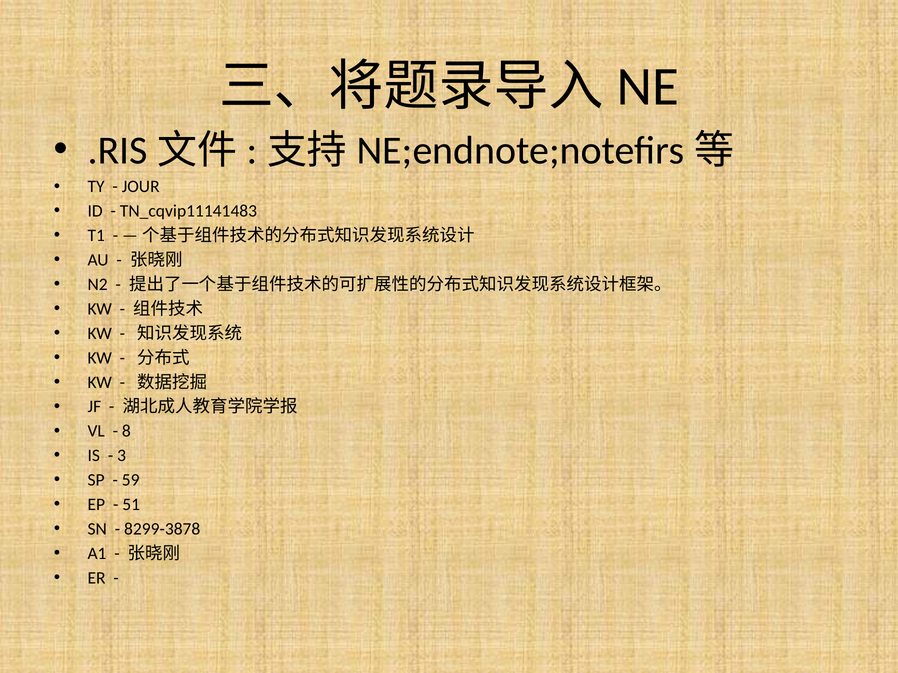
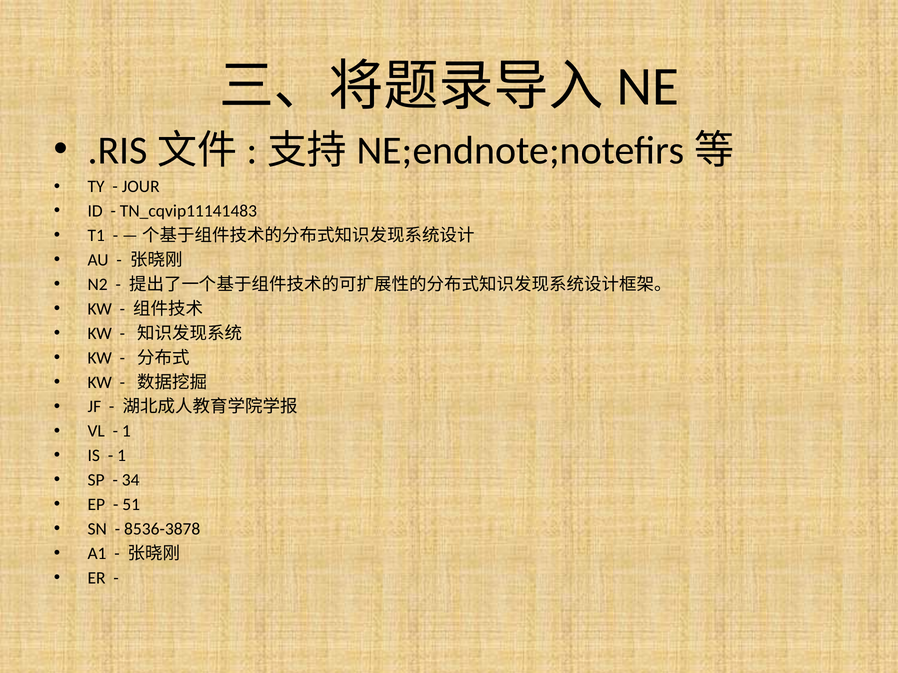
8: 8 -> 1 (126, 431)
3: 3 -> 1 (122, 456)
59: 59 -> 34 (131, 480)
8299-3878: 8299-3878 -> 8536-3878 (162, 529)
